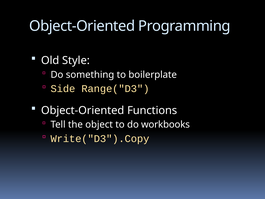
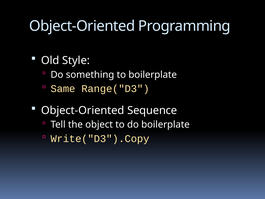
Side: Side -> Same (63, 89)
Functions: Functions -> Sequence (152, 110)
do workbooks: workbooks -> boilerplate (165, 124)
